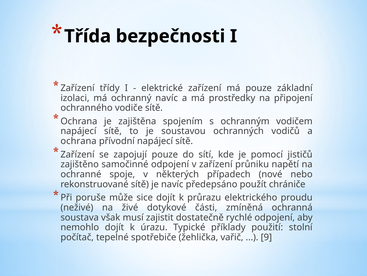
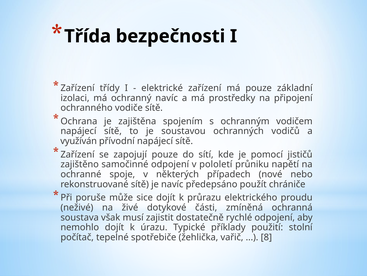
ochrana: ochrana -> využíván (79, 141)
v zařízení: zařízení -> pololetí (216, 164)
9: 9 -> 8 (266, 237)
